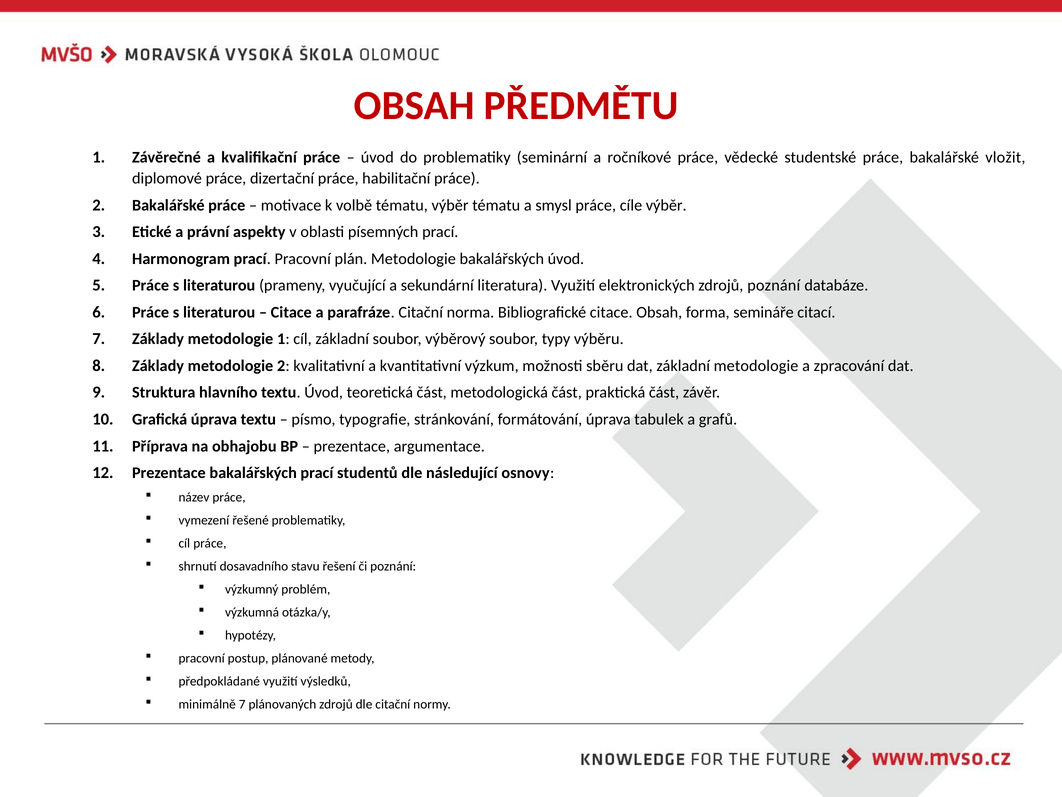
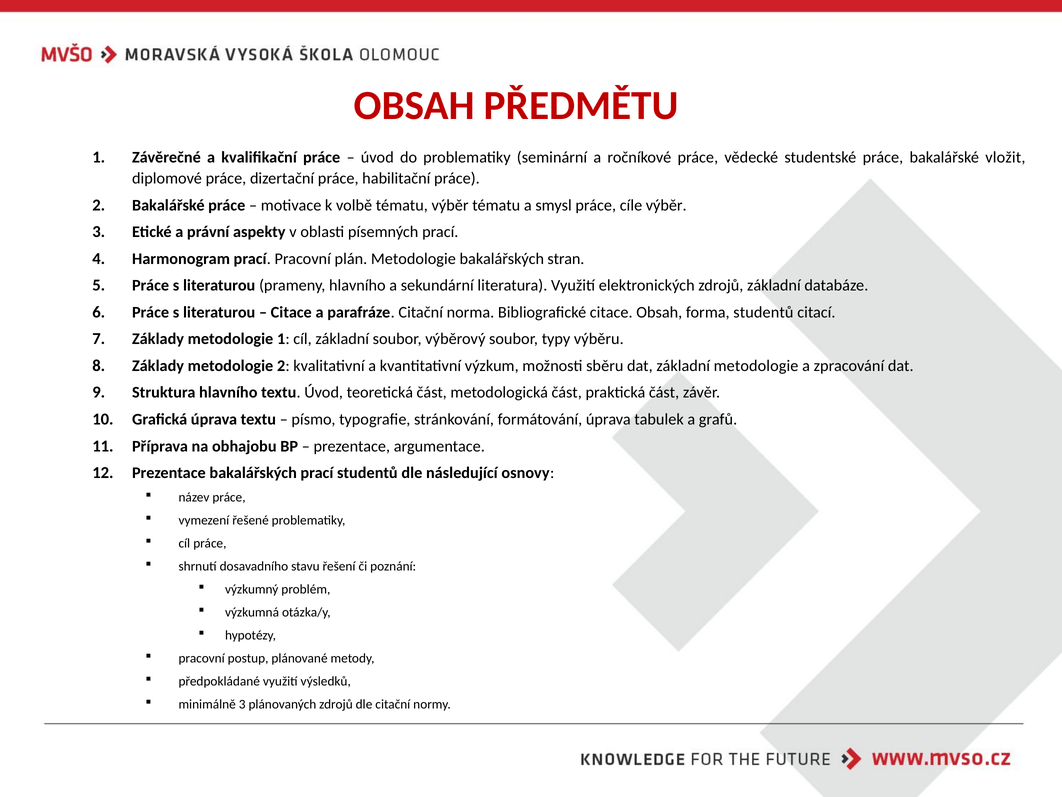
bakalářských úvod: úvod -> stran (566, 259)
prameny vyučující: vyučující -> hlavního (357, 285)
zdrojů poznání: poznání -> základní (774, 285)
forma semináře: semináře -> studentů (763, 312)
minimálně 7: 7 -> 3 (242, 704)
